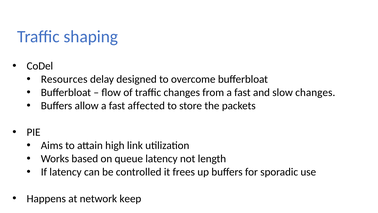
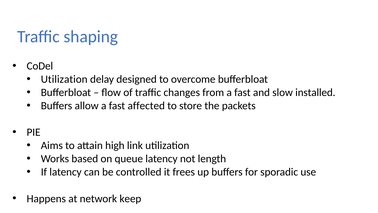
Resources: Resources -> Utilization (64, 79)
slow changes: changes -> installed (315, 92)
